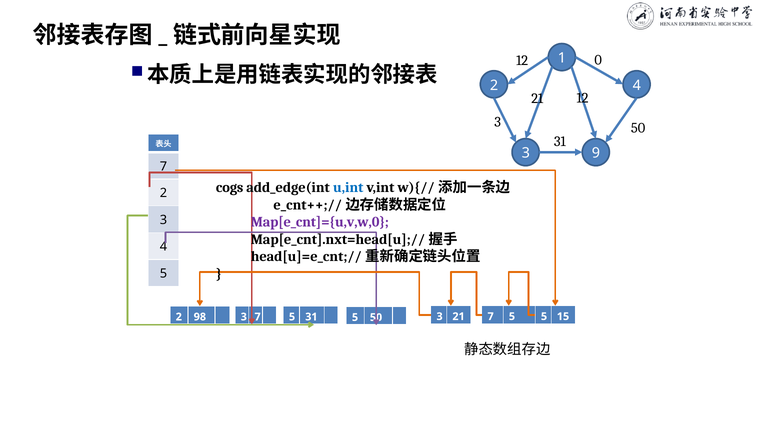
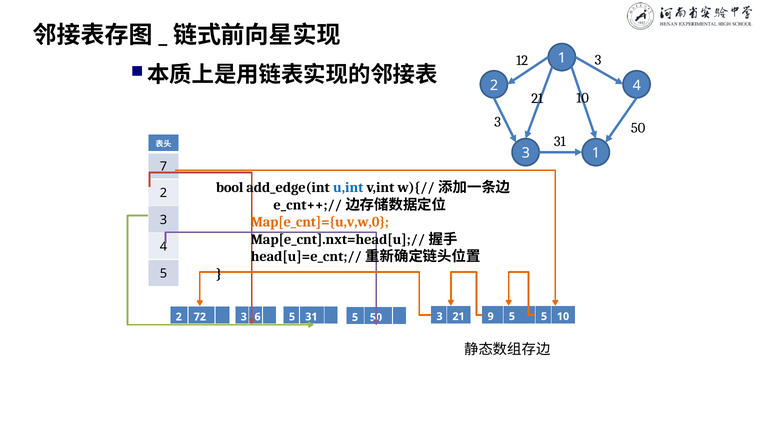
12 0: 0 -> 3 (598, 60)
21 12: 12 -> 10 (583, 98)
3 9: 9 -> 1 (596, 153)
cogs: cogs -> bool (230, 188)
Map[e_cnt]={u,v,w,0 colour: purple -> orange (320, 222)
98: 98 -> 72 (200, 317)
3 7: 7 -> 6 (258, 317)
21 7: 7 -> 9 (491, 317)
5 15: 15 -> 10 (563, 317)
